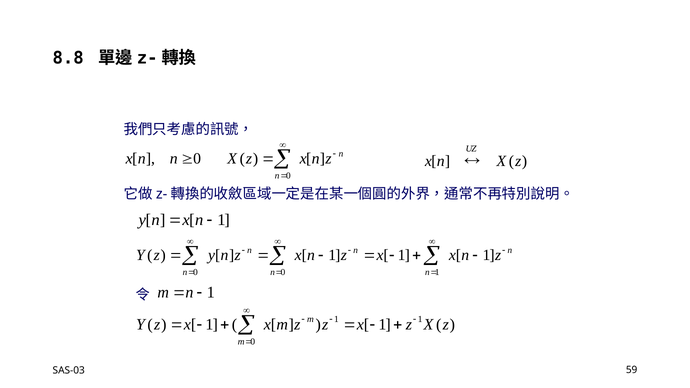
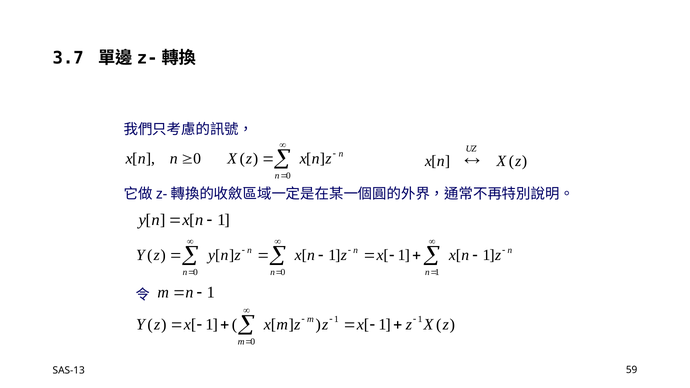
8.8: 8.8 -> 3.7 (68, 58)
SAS-03: SAS-03 -> SAS-13 (69, 371)
